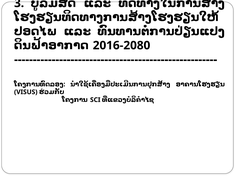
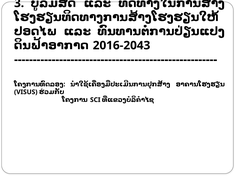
2016-2080: 2016-2080 -> 2016-2043 (122, 46)
